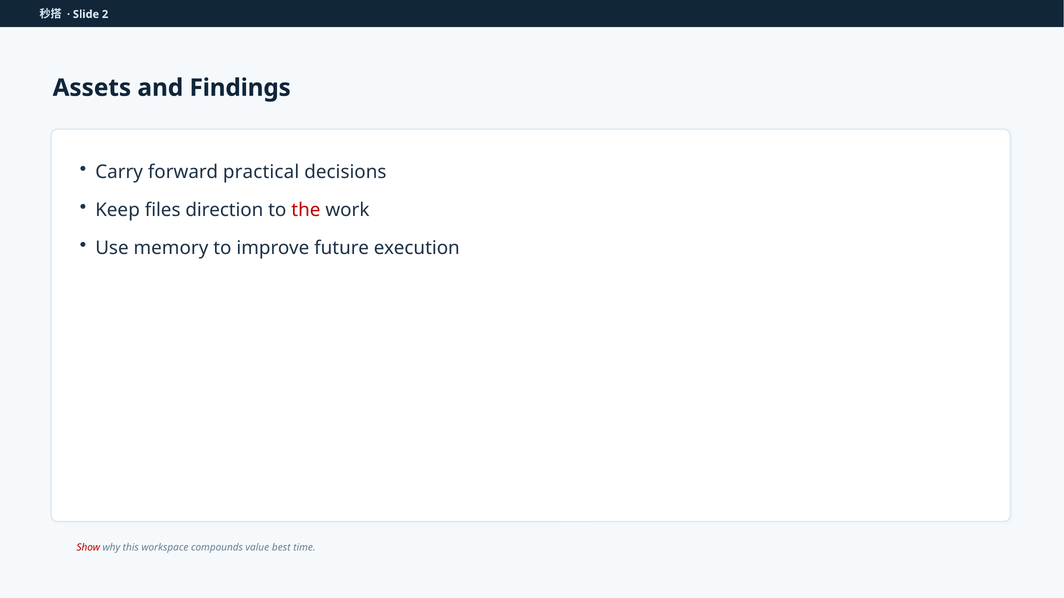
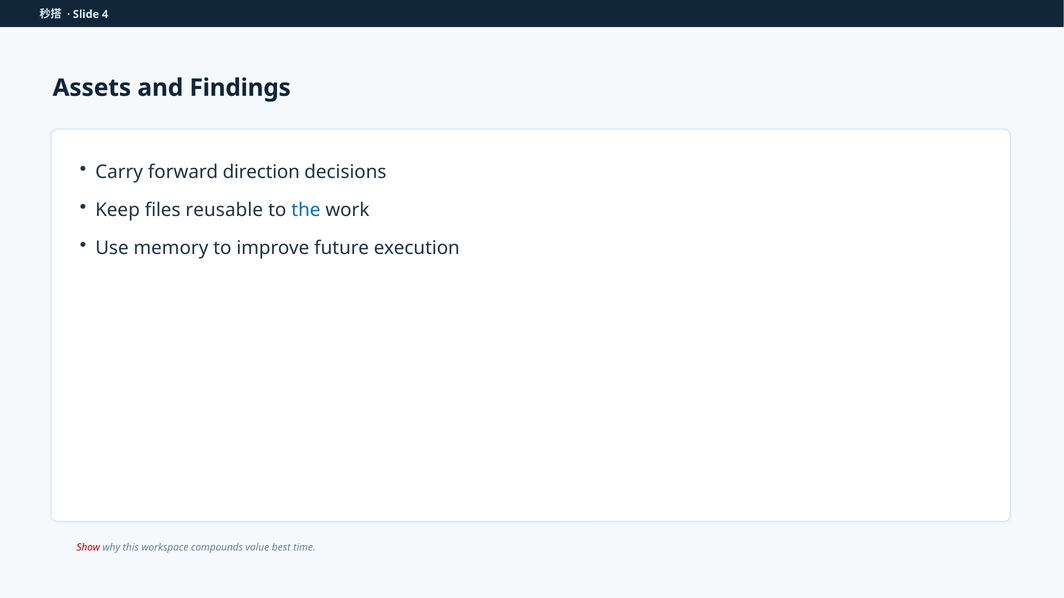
2: 2 -> 4 (105, 14)
practical: practical -> direction (261, 172)
direction: direction -> reusable (224, 210)
the colour: red -> blue (306, 210)
